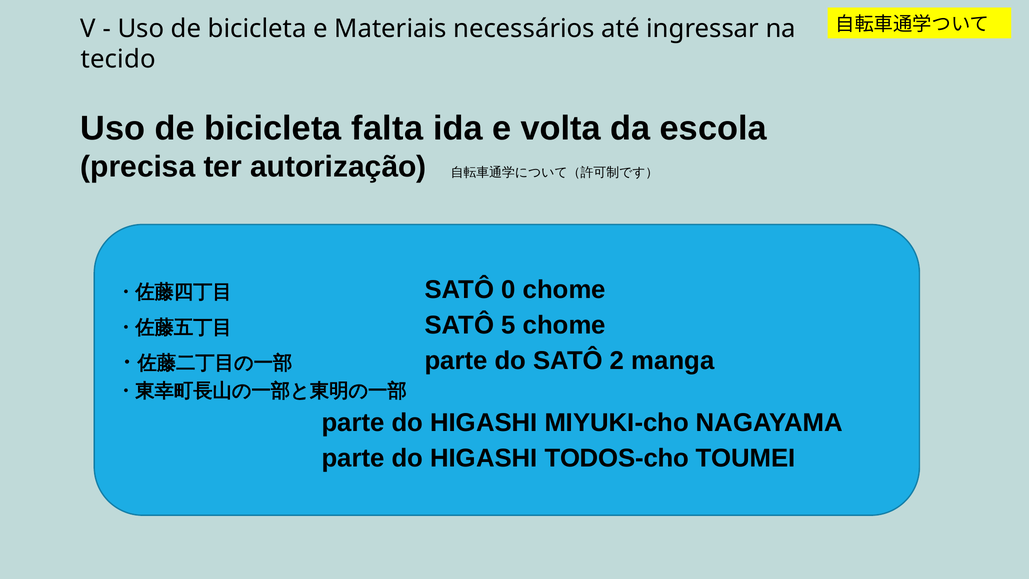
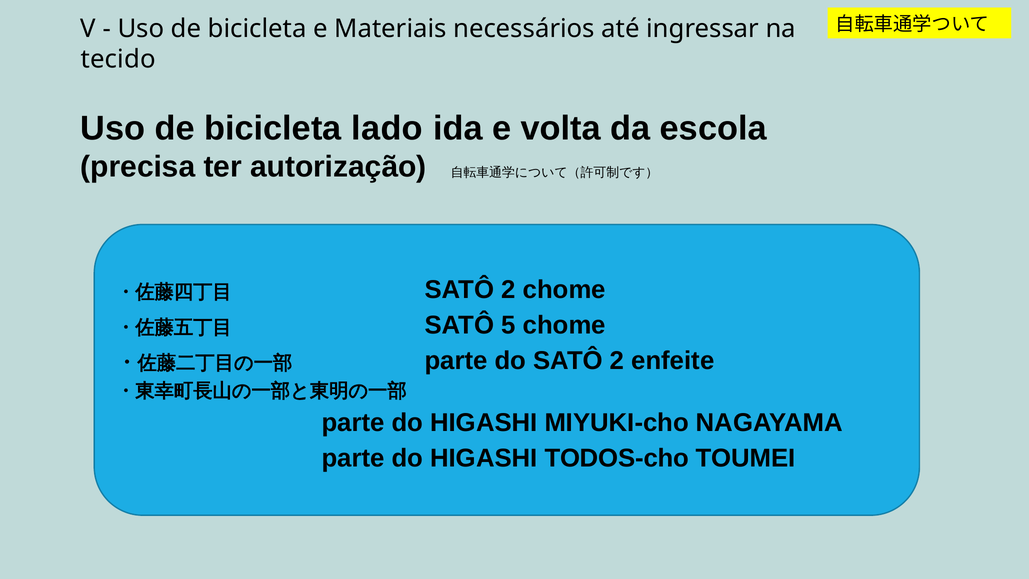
falta: falta -> lado (387, 128)
0: 0 -> 2 (509, 290)
manga: manga -> enfeite (673, 361)
